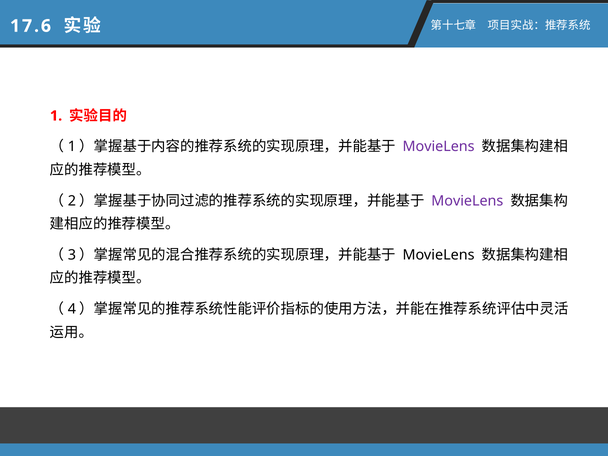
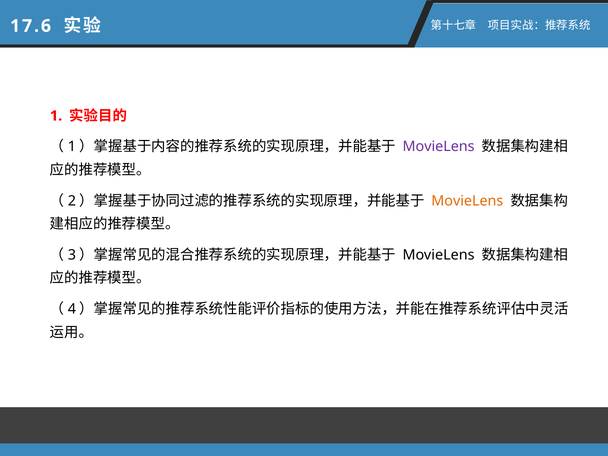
MovieLens colour: purple -> orange (467, 201)
